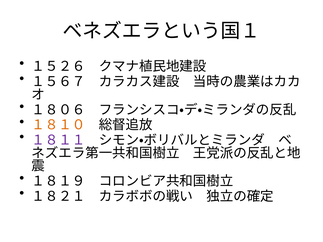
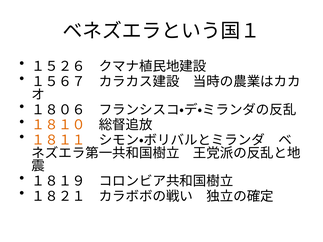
１８１１ colour: purple -> orange (58, 140)
